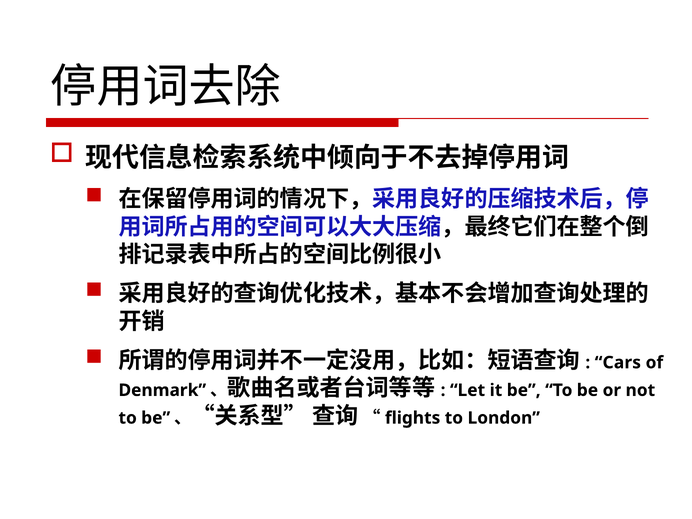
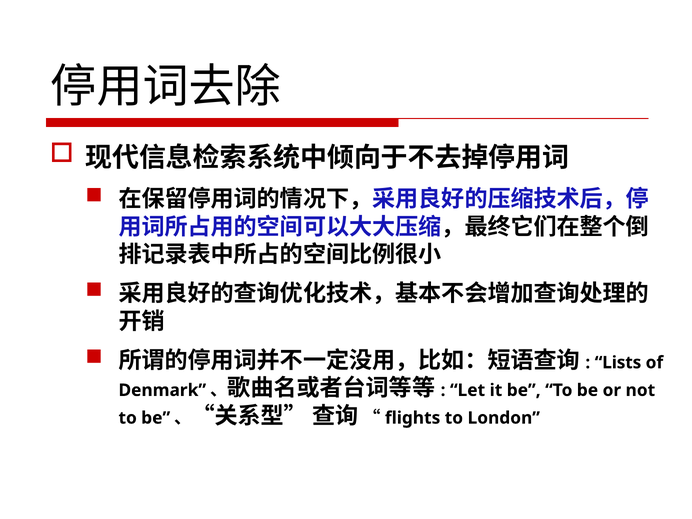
Cars: Cars -> Lists (618, 363)
